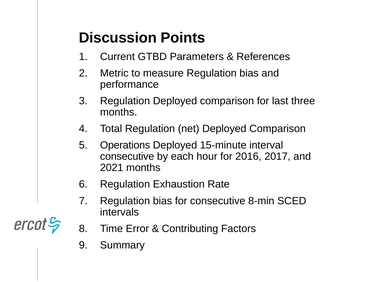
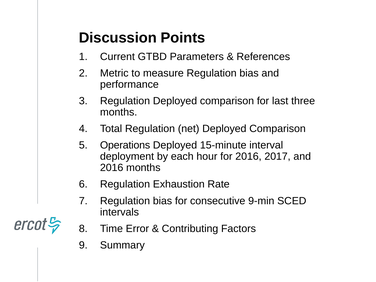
consecutive: consecutive -> deployment (127, 157)
2021: 2021 -> 2016 (112, 168)
8-min: 8-min -> 9-min (261, 201)
